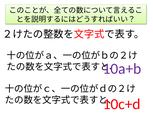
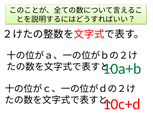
10a+b colour: purple -> green (122, 69)
